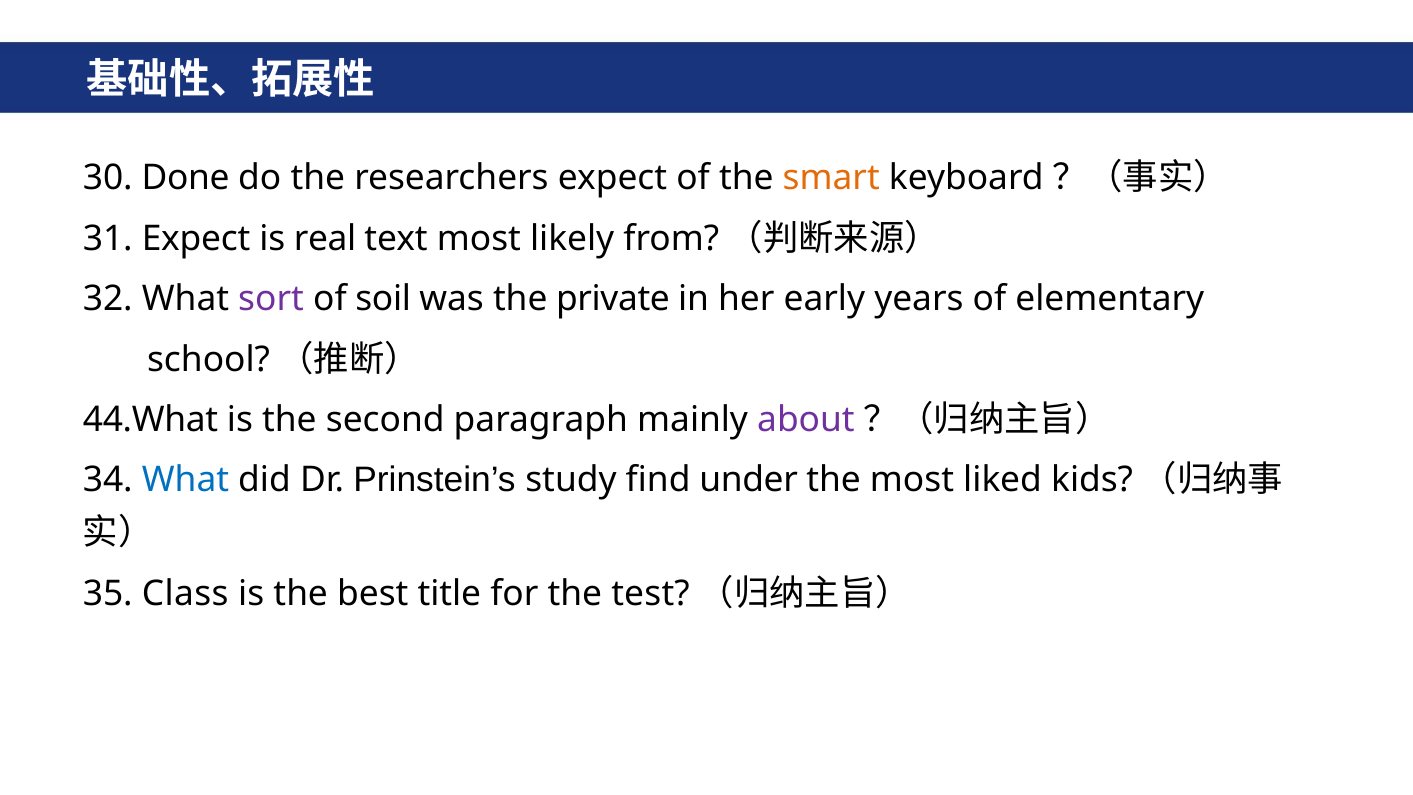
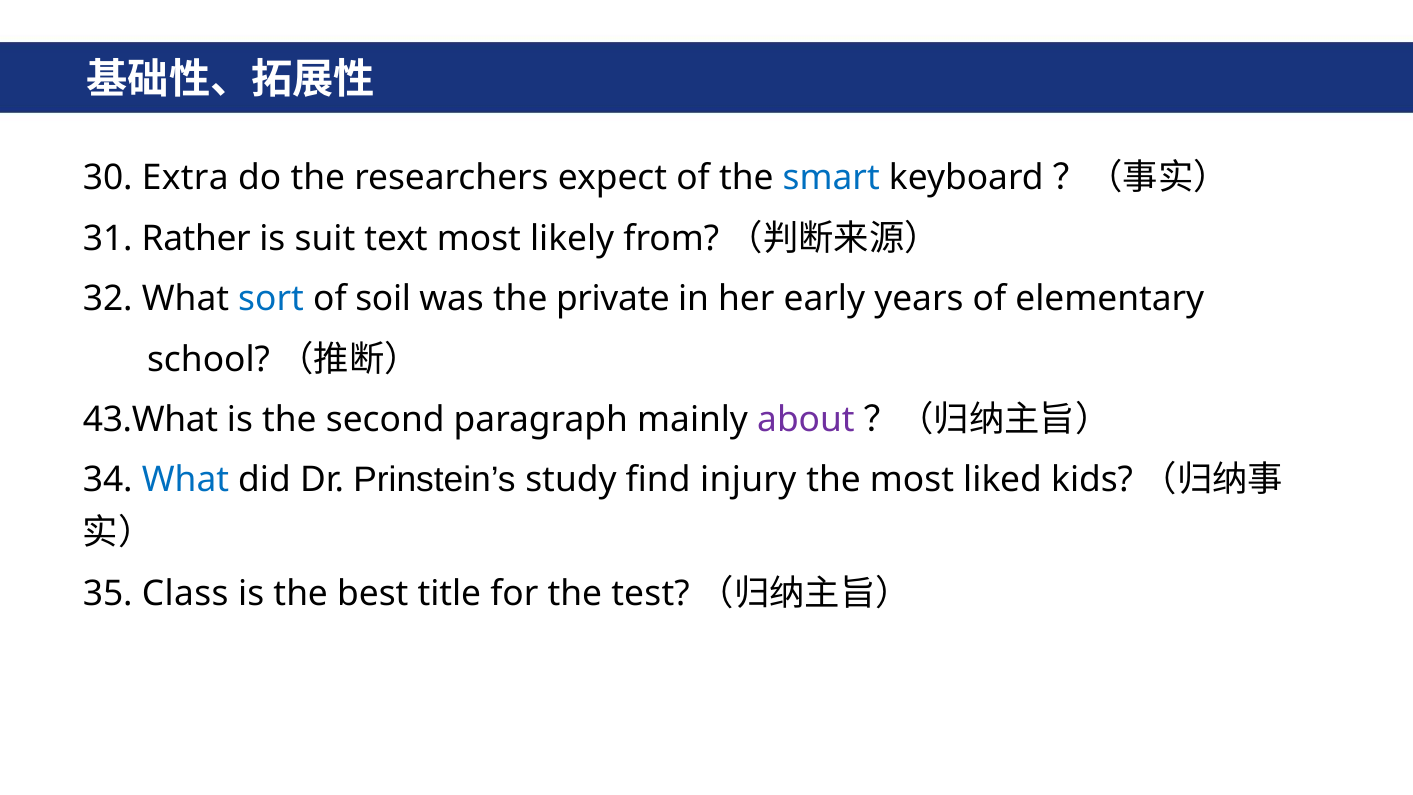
Done: Done -> Extra (185, 178)
smart colour: orange -> blue (831, 178)
31 Expect: Expect -> Rather (196, 239)
real: real -> suit (325, 239)
sort colour: purple -> blue (271, 299)
44.What: 44.What -> 43.What (150, 420)
under: under -> injury (748, 480)
